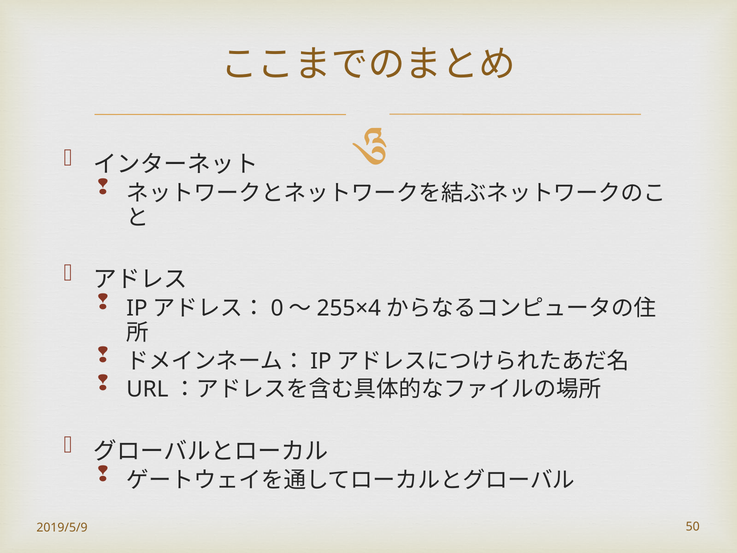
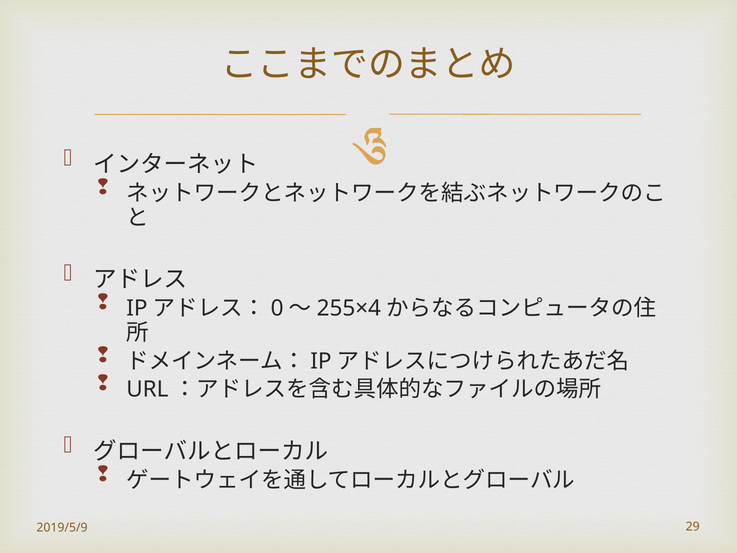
50: 50 -> 29 (693, 527)
